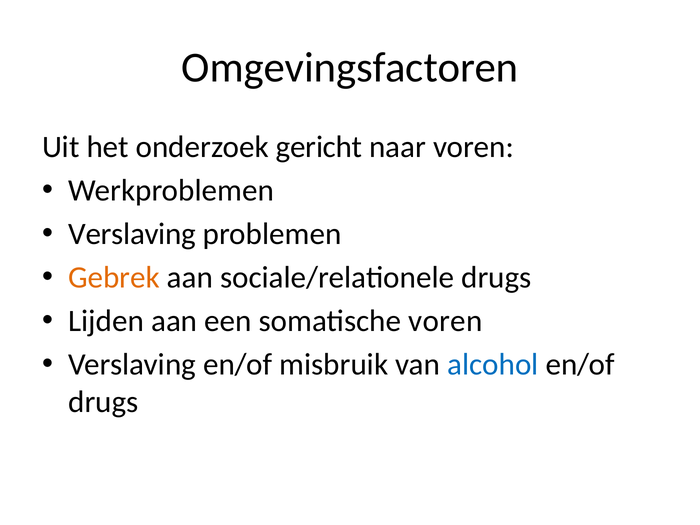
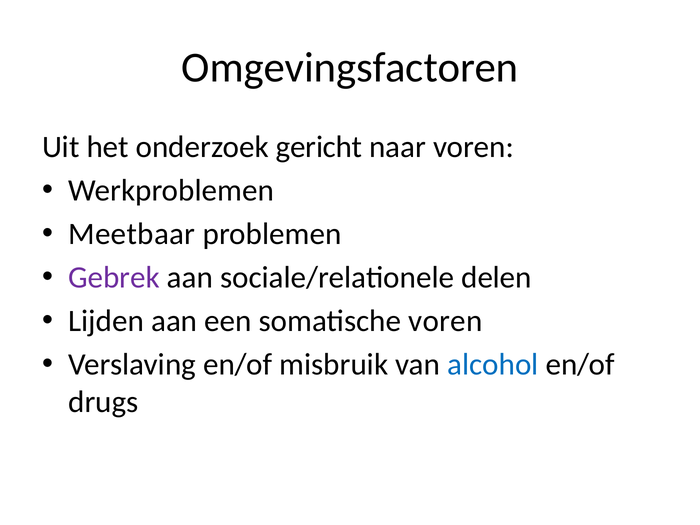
Verslaving: Verslaving -> Meetbaar (132, 234)
Gebrek colour: orange -> purple (114, 278)
sociale/relationele drugs: drugs -> delen (496, 278)
